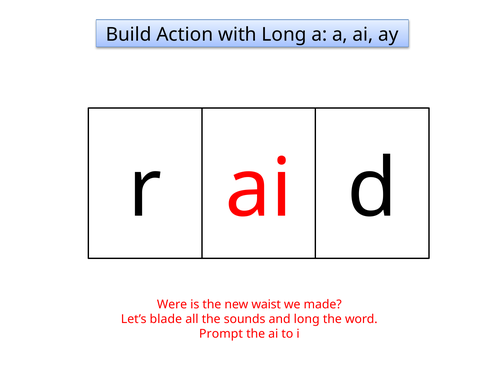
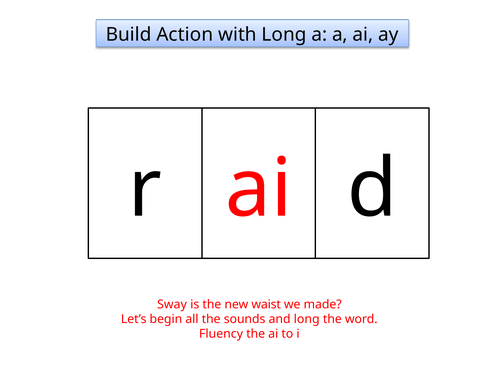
Were: Were -> Sway (172, 304)
blade: blade -> begin (166, 319)
Prompt: Prompt -> Fluency (221, 333)
